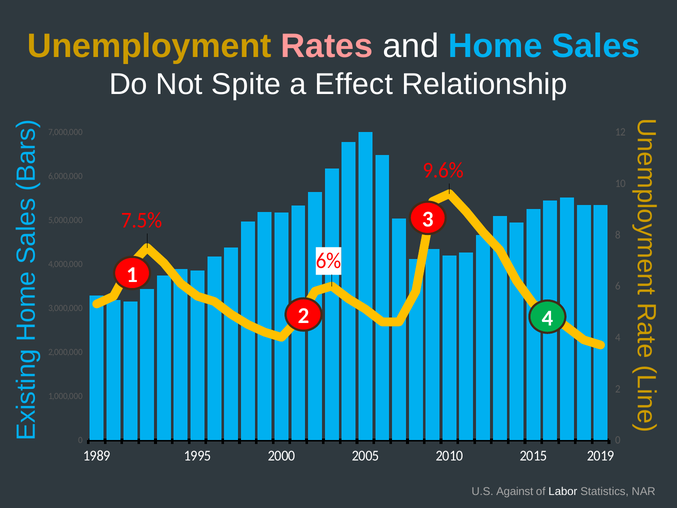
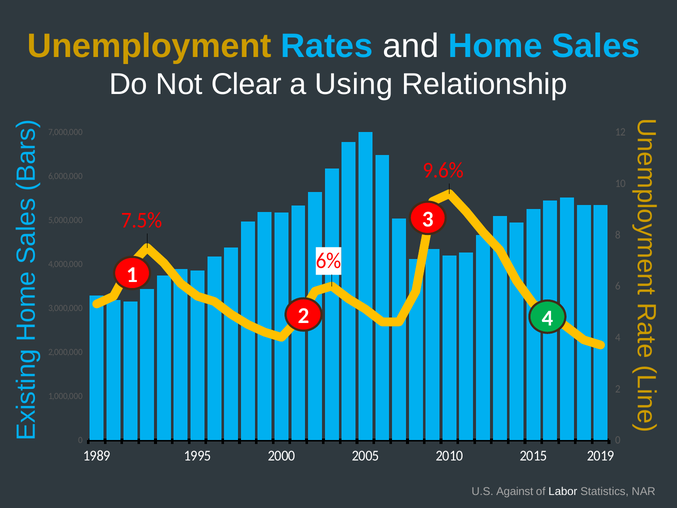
Rates colour: pink -> light blue (327, 46)
Spite: Spite -> Clear (246, 84)
Effect: Effect -> Using (354, 84)
